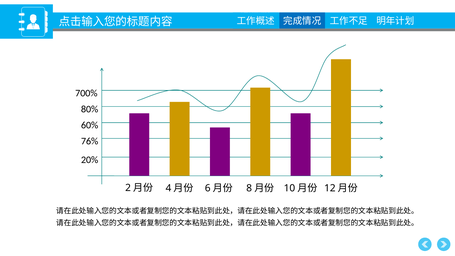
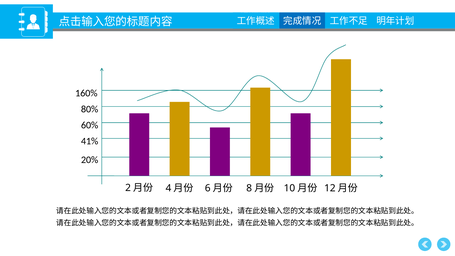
700%: 700% -> 160% (86, 93)
76%: 76% -> 41% (90, 141)
